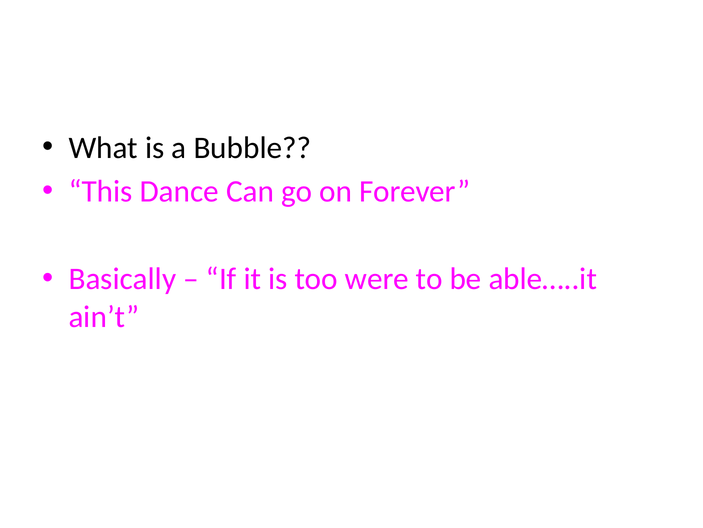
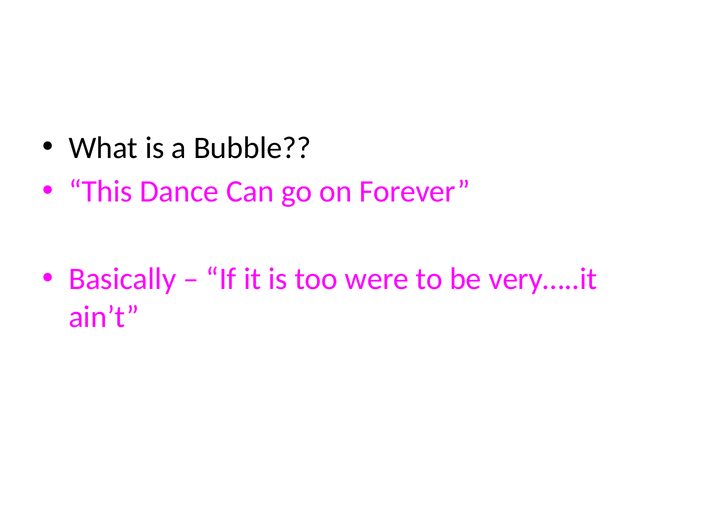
able…..it: able…..it -> very…..it (543, 279)
